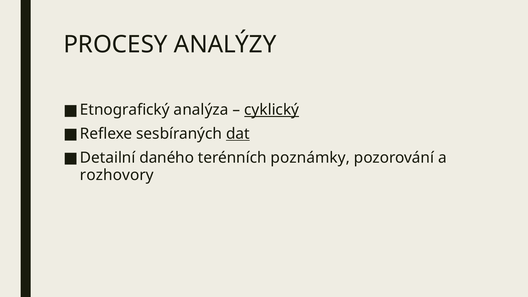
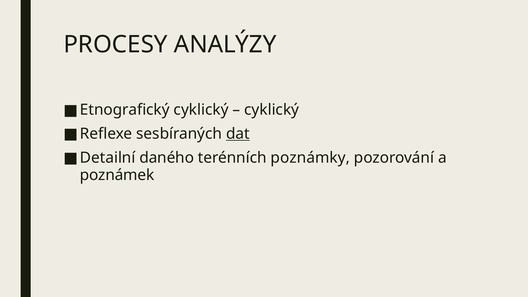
Etnografický analýza: analýza -> cyklický (201, 110)
cyklický underline: present -> none (272, 110)
rozhovory: rozhovory -> poznámek (117, 175)
